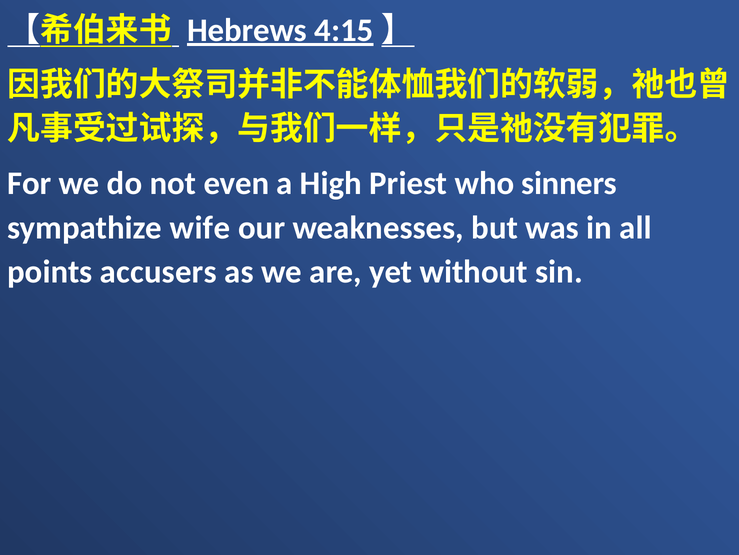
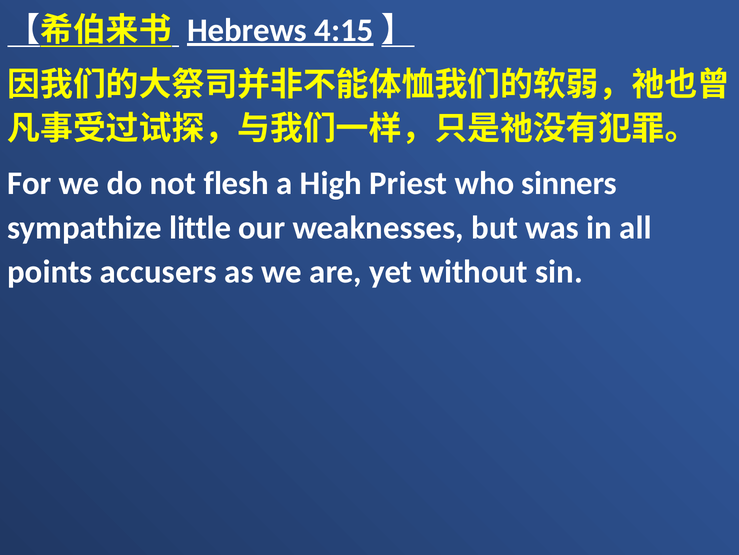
even: even -> flesh (236, 183)
wife: wife -> little (200, 228)
